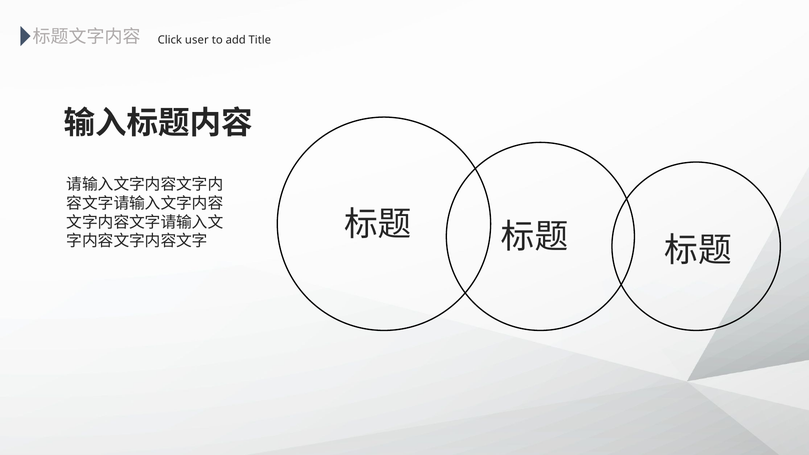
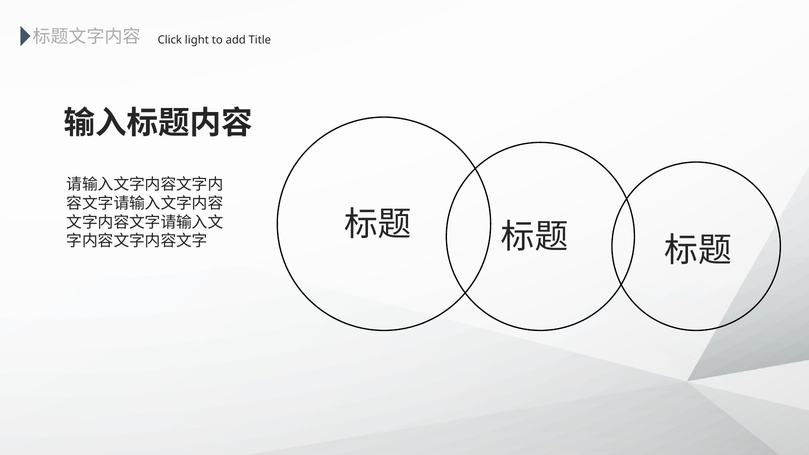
user: user -> light (197, 40)
